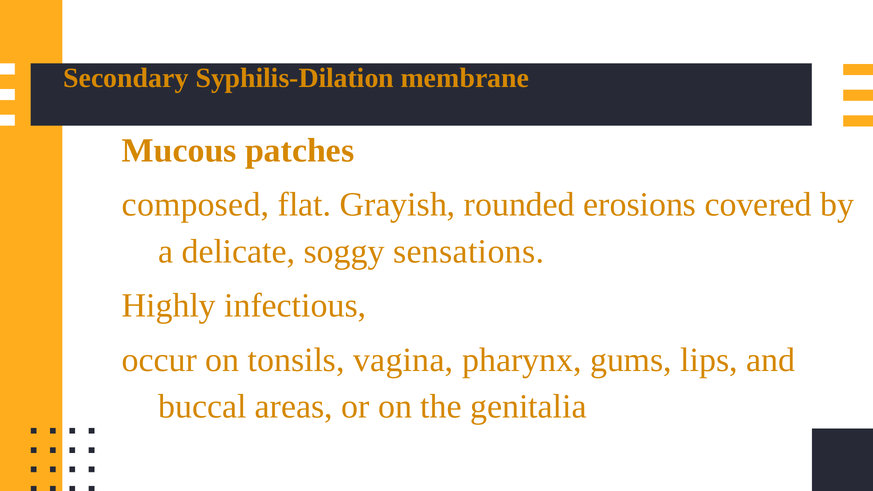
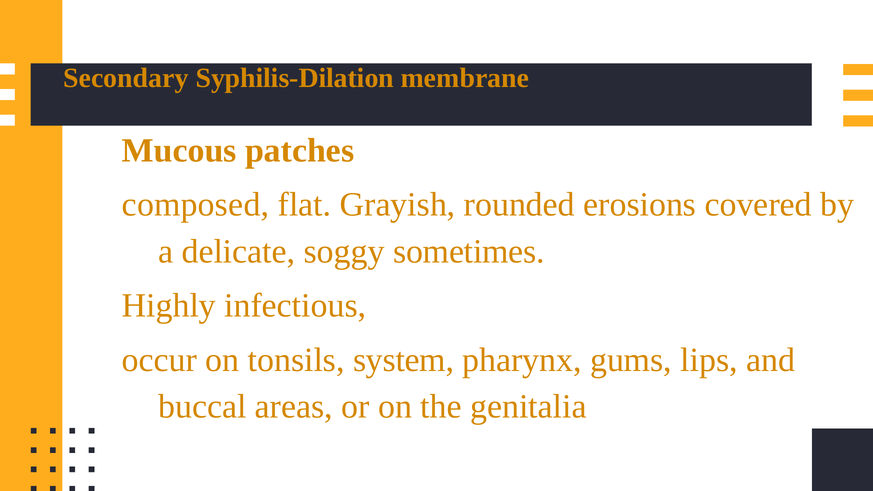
sensations: sensations -> sometimes (469, 252)
vagina: vagina -> system (404, 360)
